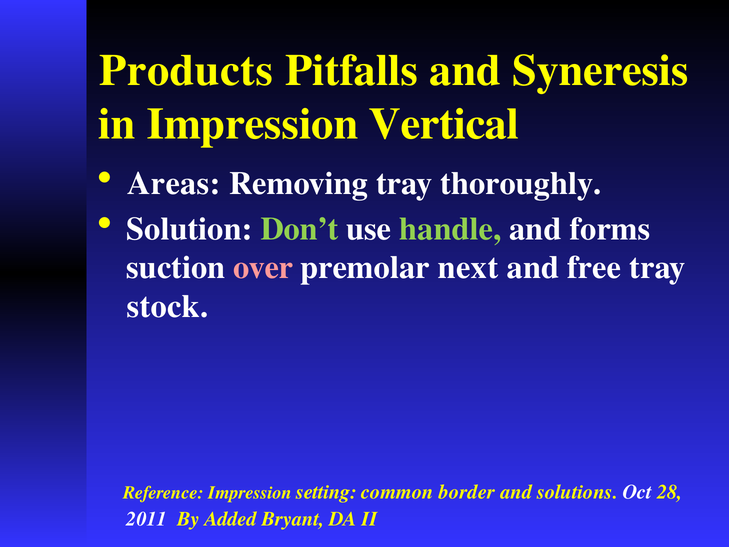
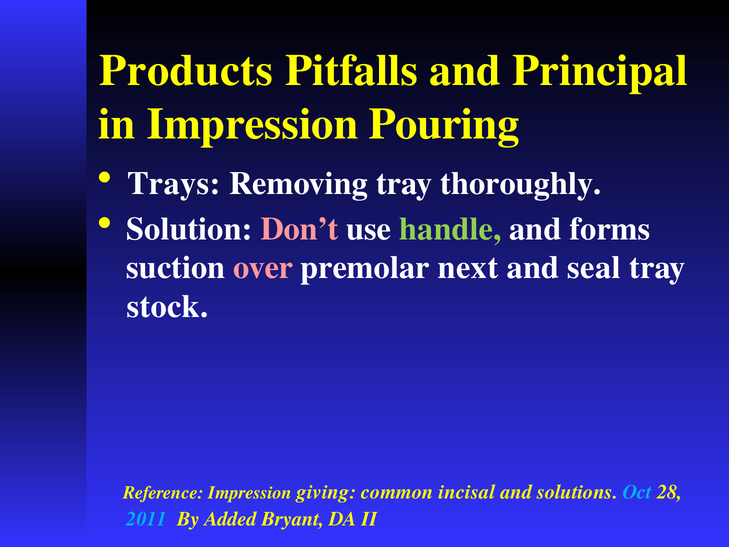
Syneresis: Syneresis -> Principal (600, 71)
Vertical: Vertical -> Pouring (444, 124)
Areas: Areas -> Trays (174, 183)
Don’t colour: light green -> pink (300, 229)
free: free -> seal (594, 268)
setting: setting -> giving (327, 492)
border: border -> incisal (467, 492)
Oct colour: white -> light blue (637, 492)
2011 colour: white -> light blue (147, 519)
